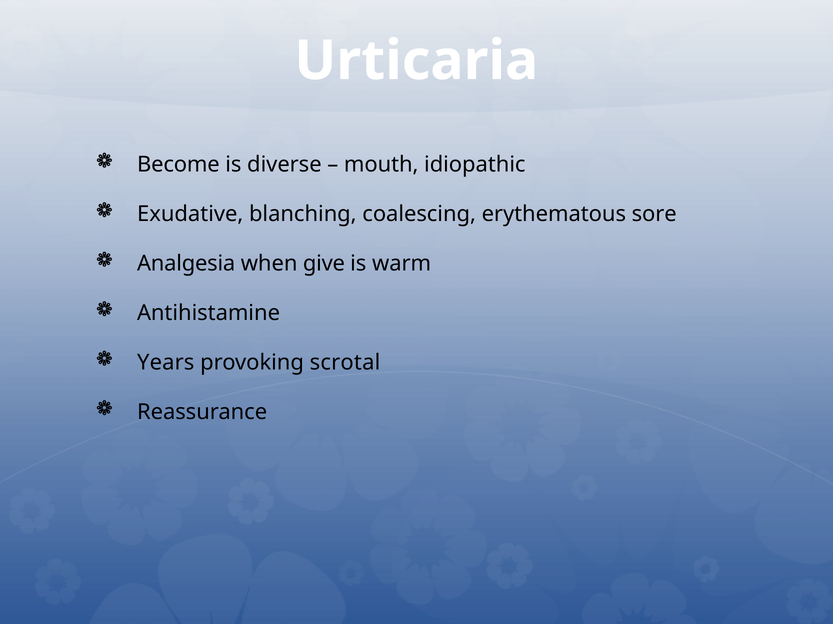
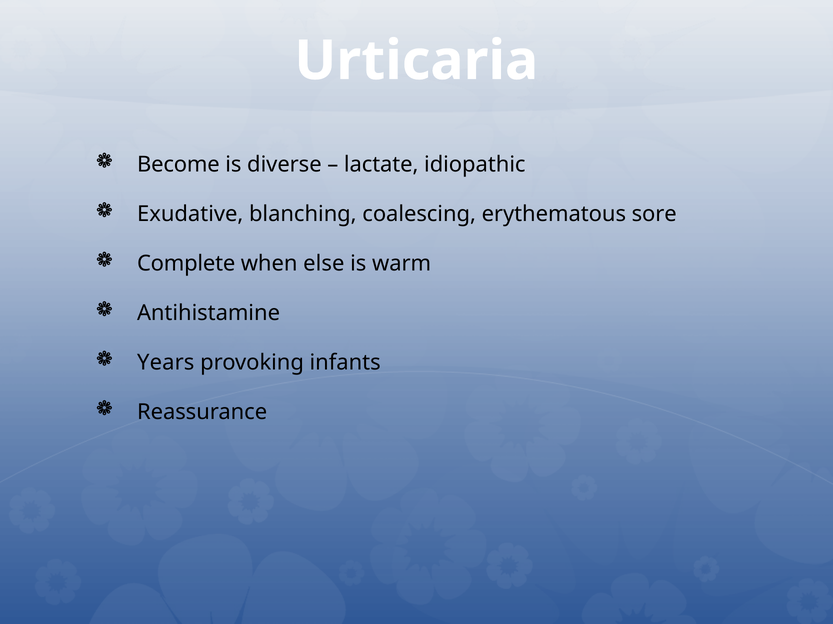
mouth: mouth -> lactate (381, 165)
Analgesia: Analgesia -> Complete (186, 264)
give: give -> else (324, 264)
scrotal: scrotal -> infants (345, 363)
